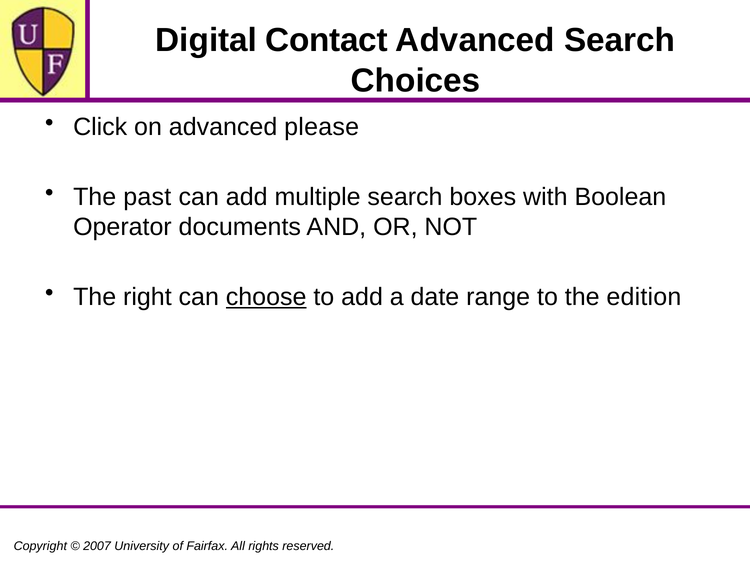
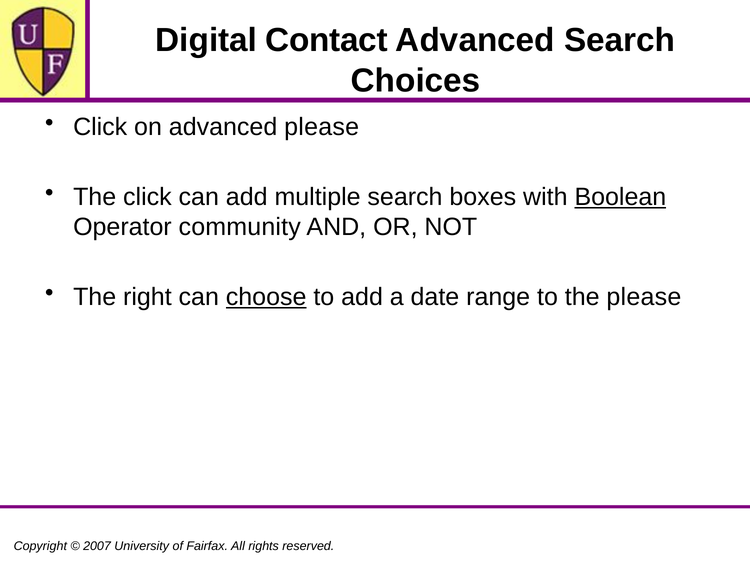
The past: past -> click (147, 197)
Boolean underline: none -> present (620, 197)
documents: documents -> community (240, 227)
the edition: edition -> please (644, 297)
